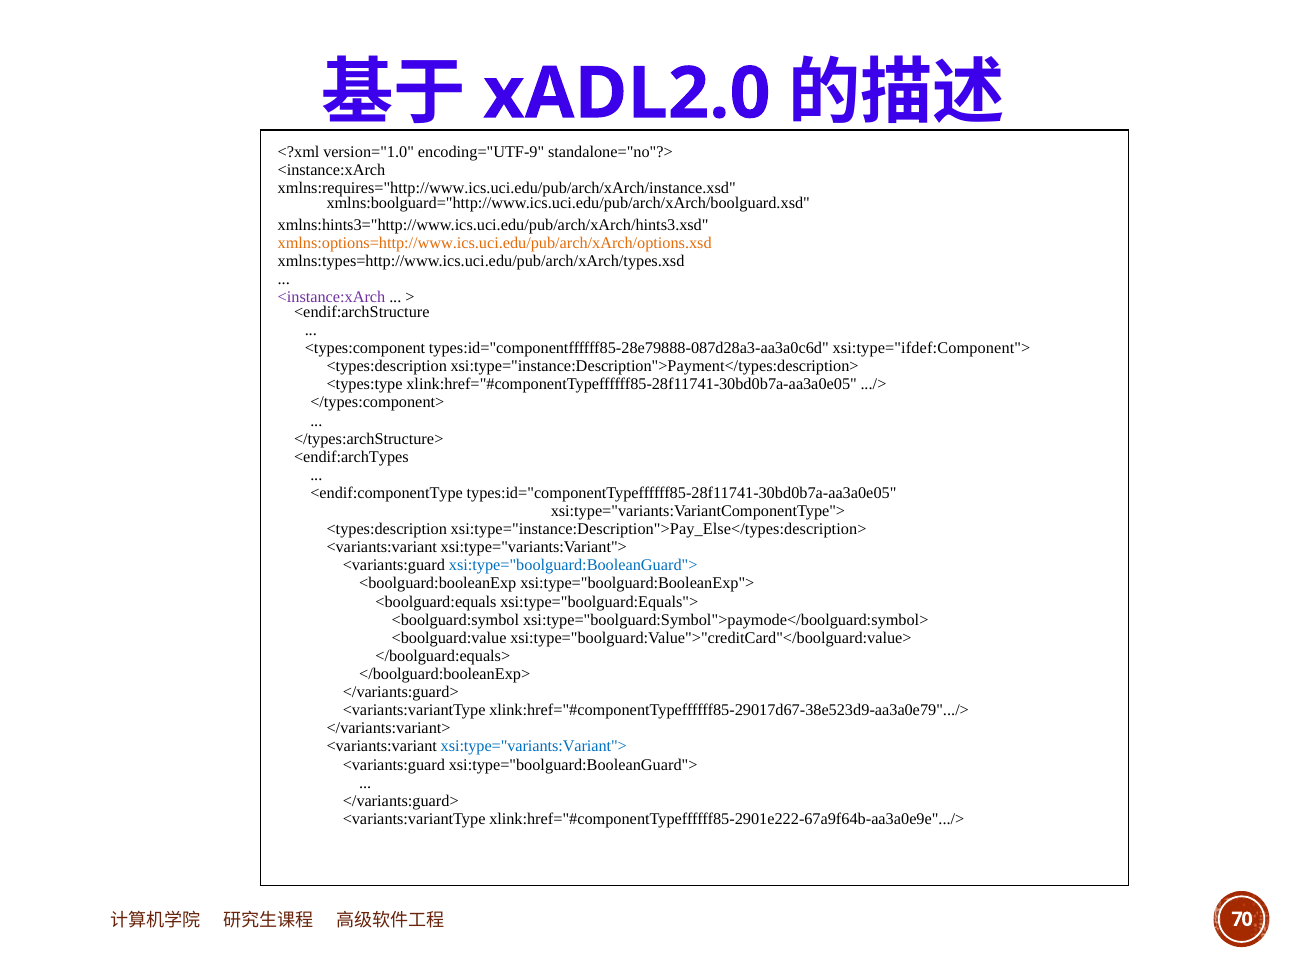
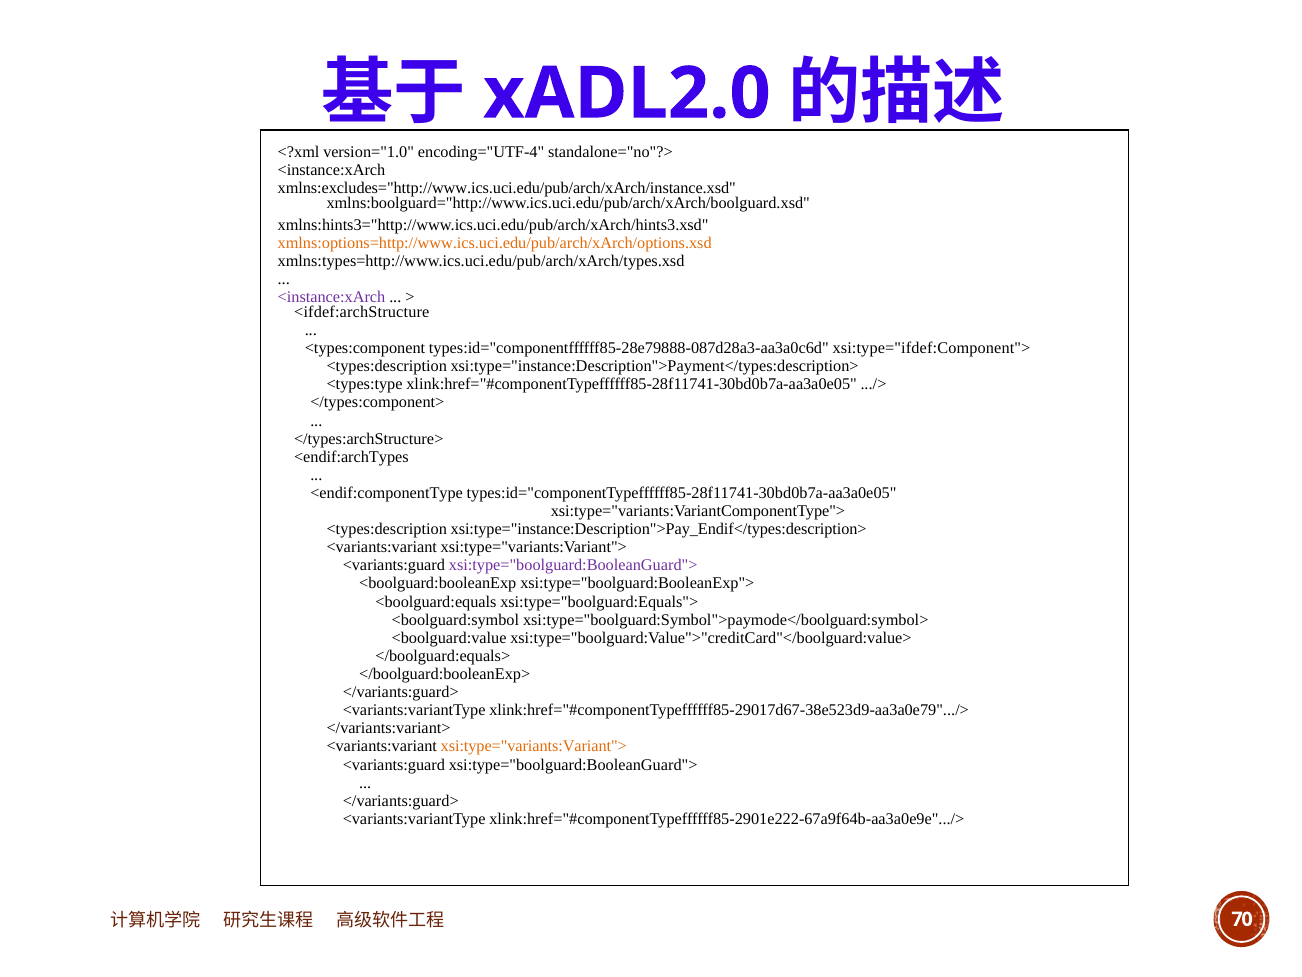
encoding="UTF-9: encoding="UTF-9 -> encoding="UTF-4 (481, 152)
xmlns:requires="http://www.ics.uci.edu/pub/arch/xArch/instance.xsd: xmlns:requires="http://www.ics.uci.edu/pub/arch/xArch/instance.xsd -> xmlns:excludes="http://www.ics.uci.edu/pub/arch/xArch/instance.xsd (507, 188)
<endif:archStructure: <endif:archStructure -> <ifdef:archStructure (362, 312)
xsi:type="instance:Description">Pay_Else</types:description>: xsi:type="instance:Description">Pay_Else</types:description> -> xsi:type="instance:Description">Pay_Endif</types:description> (659, 529)
xsi:type="boolguard:BooleanGuard"> colour: blue -> purple (573, 565)
xsi:type="variants:Variant"> colour: blue -> orange (534, 746)
